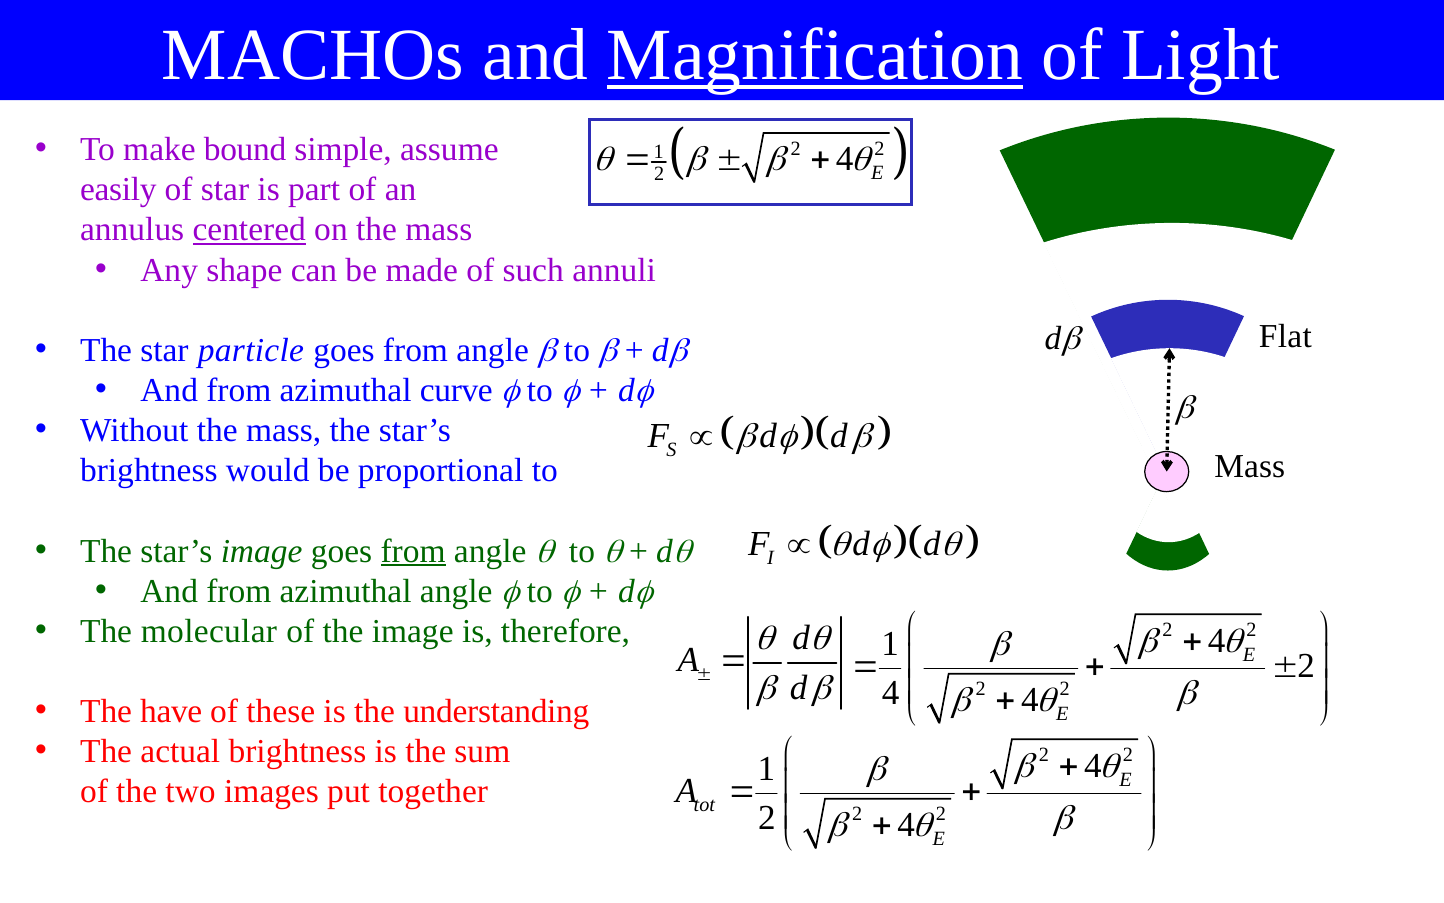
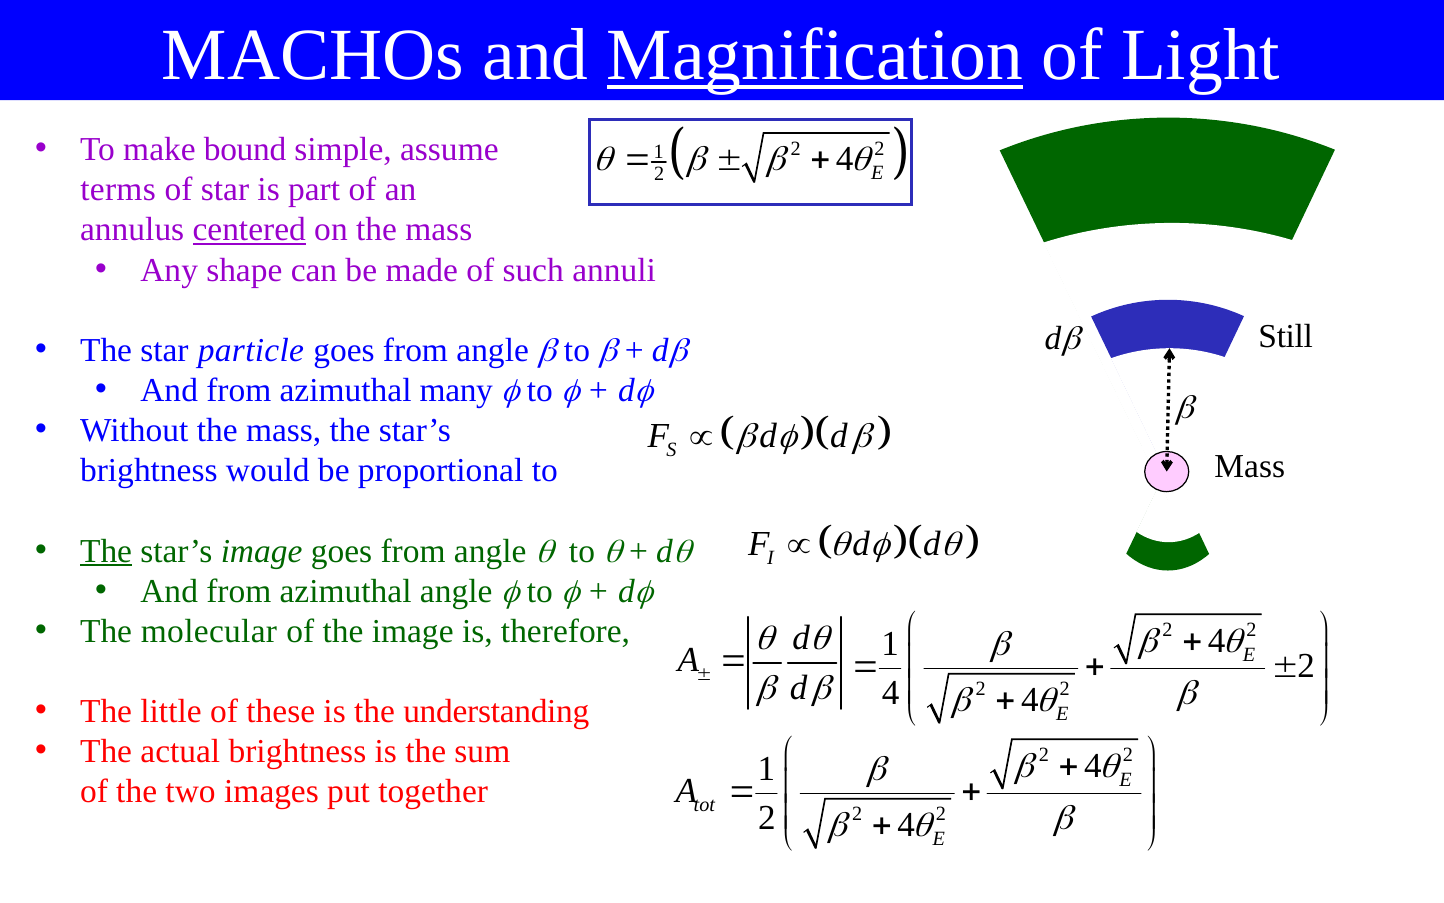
easily: easily -> terms (118, 190)
Flat: Flat -> Still (1286, 336)
curve: curve -> many (456, 390)
The underline: none -> present (106, 551)
from underline: present -> none (413, 551)
have: have -> little (171, 711)
